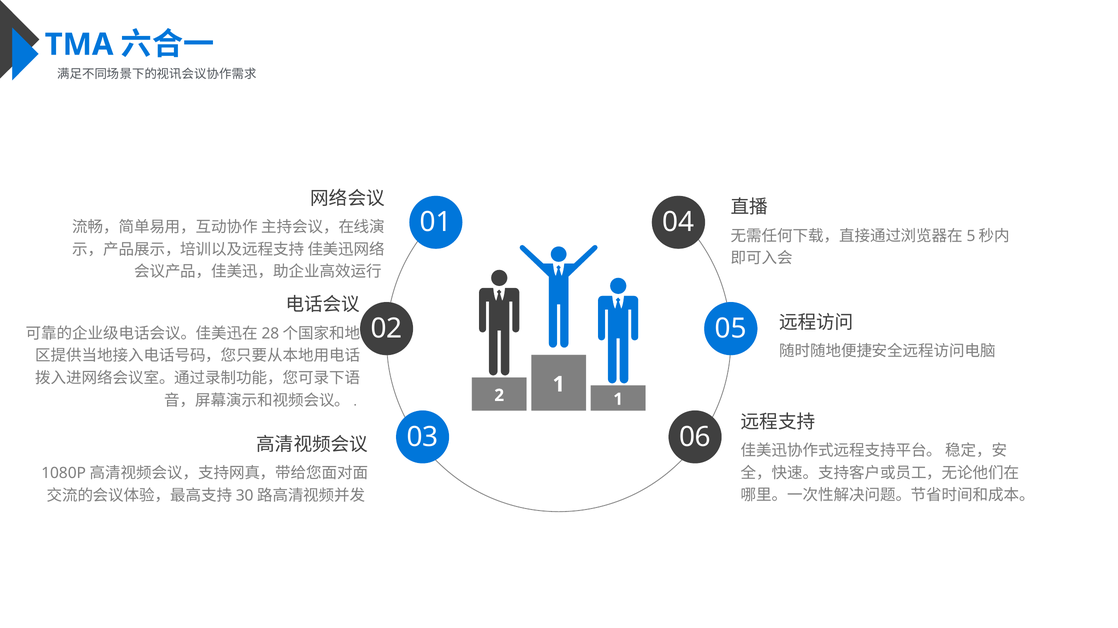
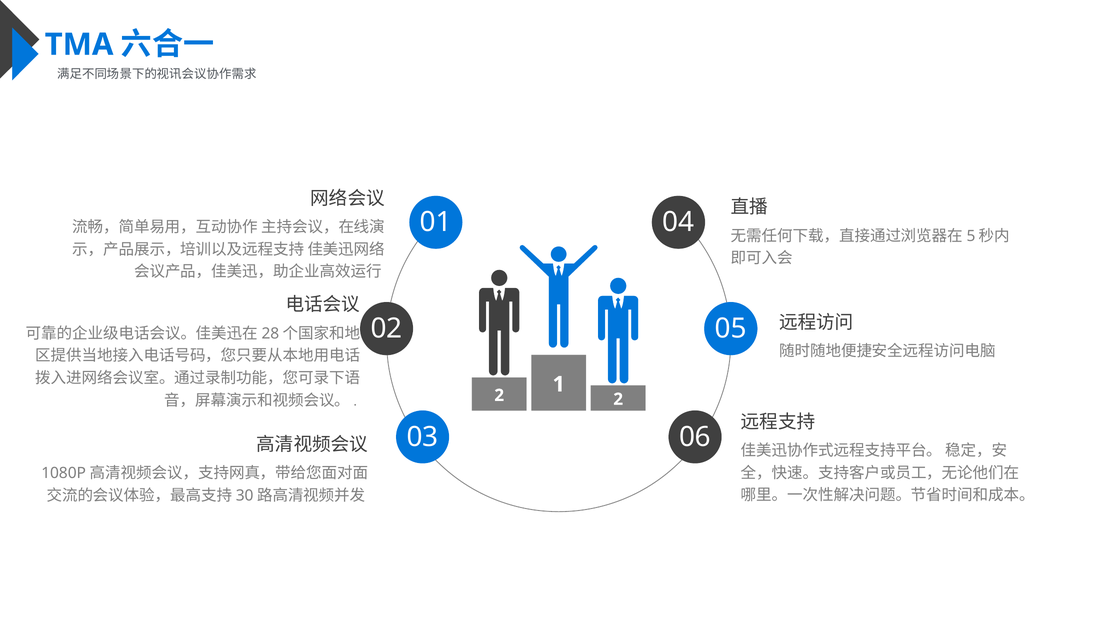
2 1: 1 -> 2 (618, 400)
